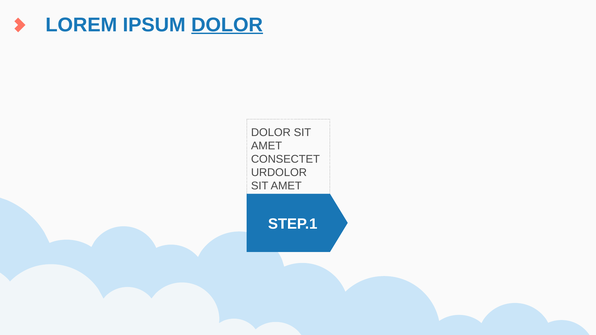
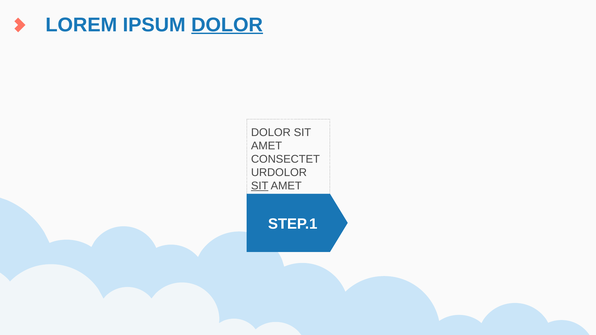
SIT underline: none -> present (260, 186)
